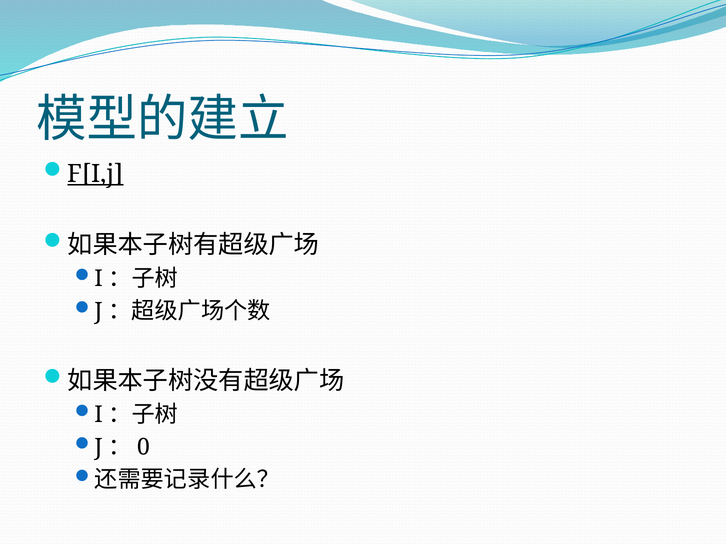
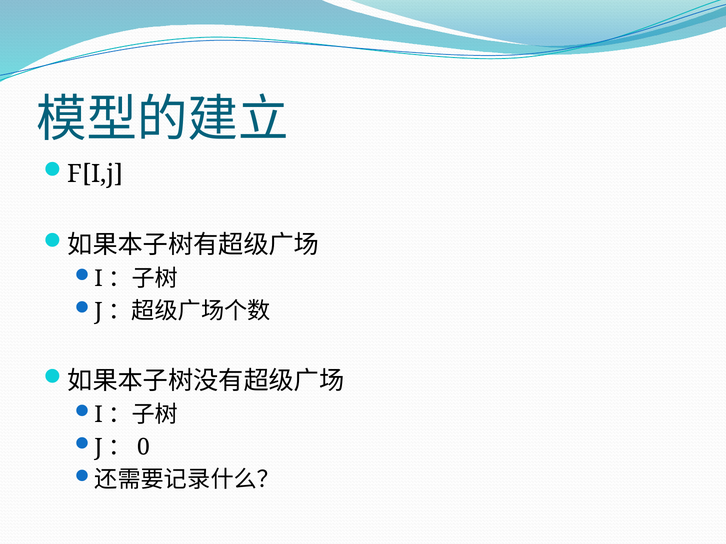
F[I,j underline: present -> none (95, 174)
